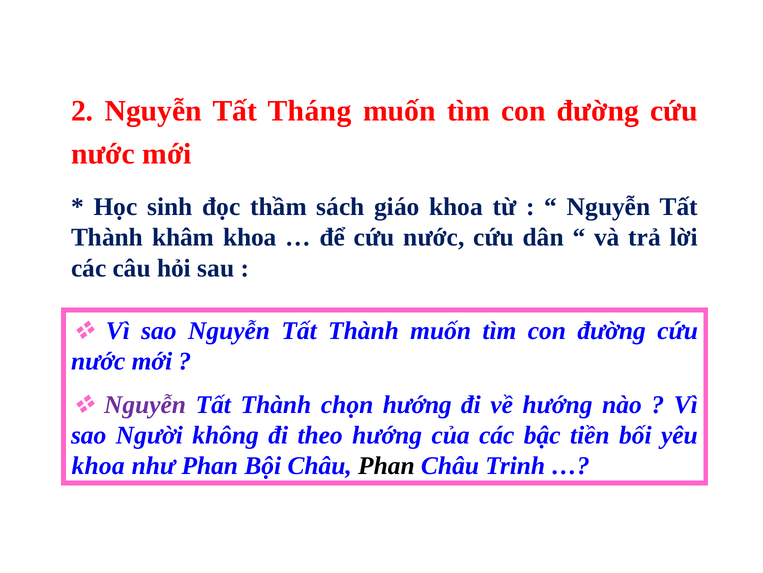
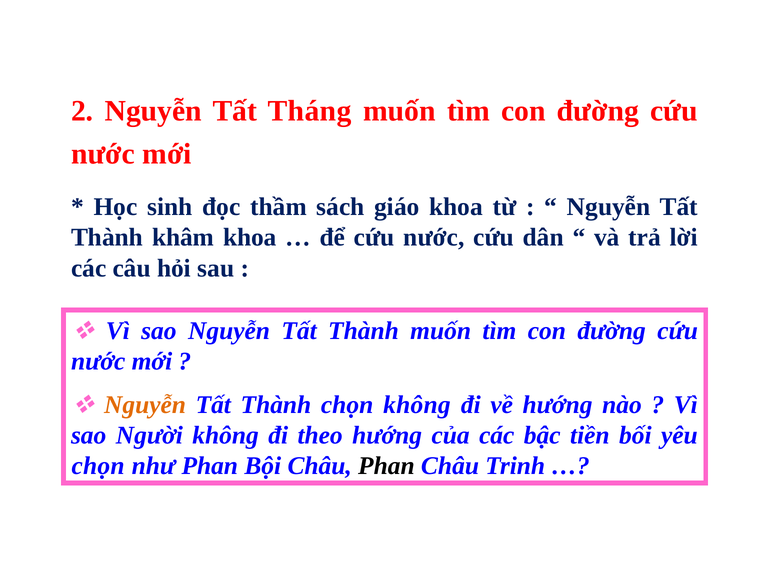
Nguyễn colour: purple -> orange (145, 404)
chọn hướng: hướng -> không (417, 404)
khoa: khoa -> chọn (98, 465)
